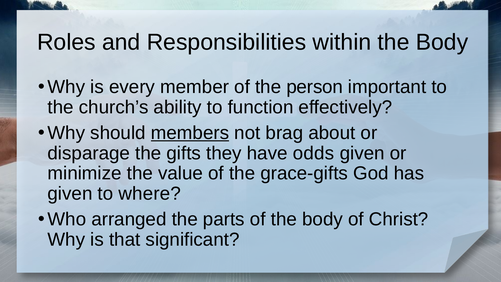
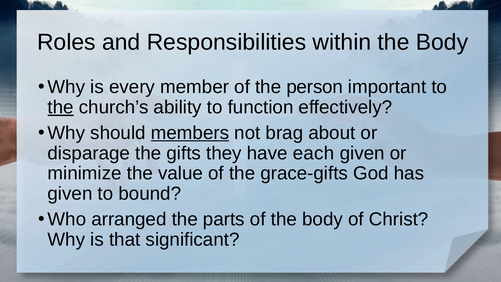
the underline: none -> present (61, 107)
odds: odds -> each (314, 153)
where: where -> bound (150, 194)
